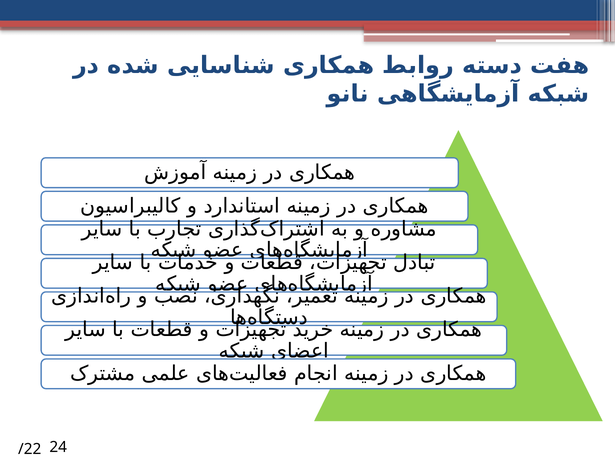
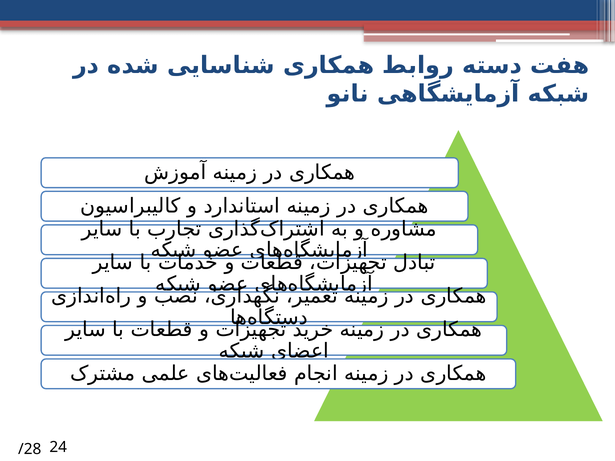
/22: /22 -> /28 (30, 450)
